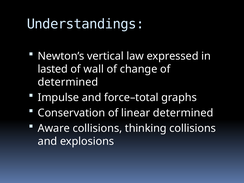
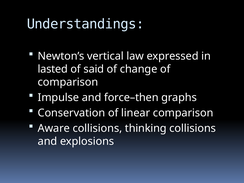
wall: wall -> said (94, 69)
determined: determined -> comparison (68, 82)
force–total: force–total -> force–then (131, 98)
linear determined: determined -> comparison (183, 113)
